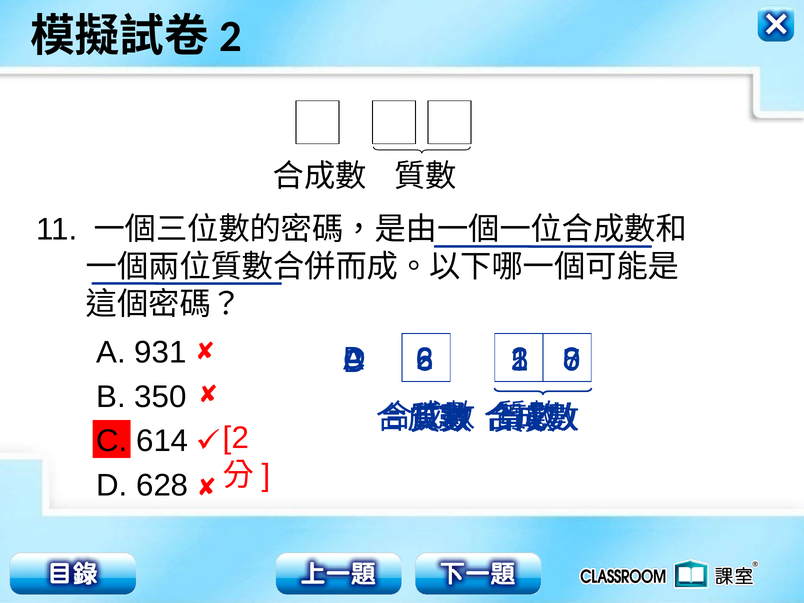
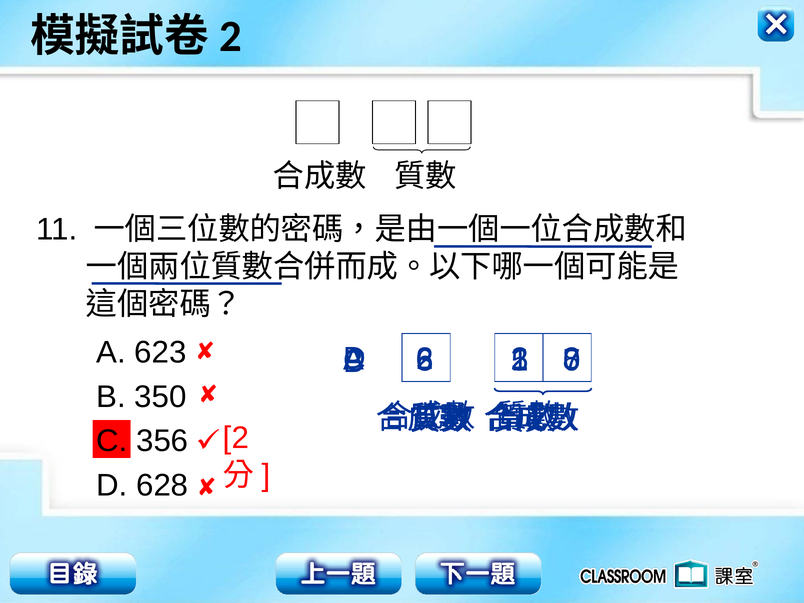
931: 931 -> 623 (161, 352)
614: 614 -> 356 (162, 441)
